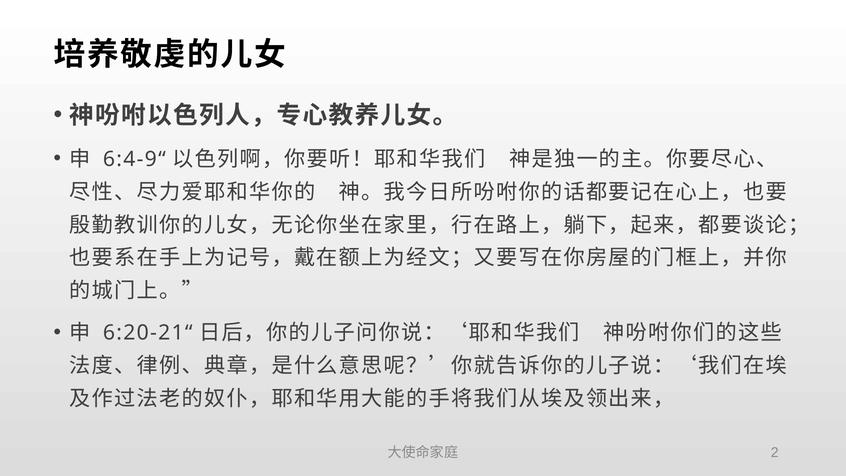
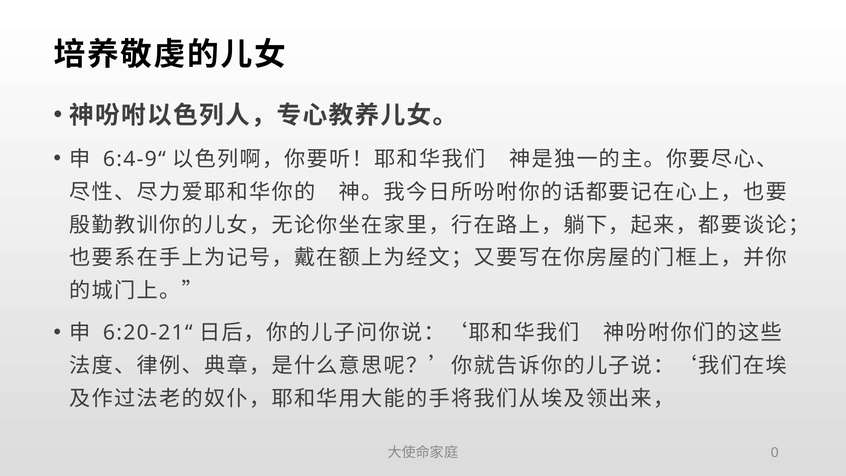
2: 2 -> 0 (775, 453)
